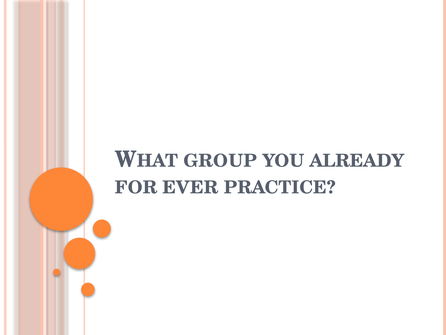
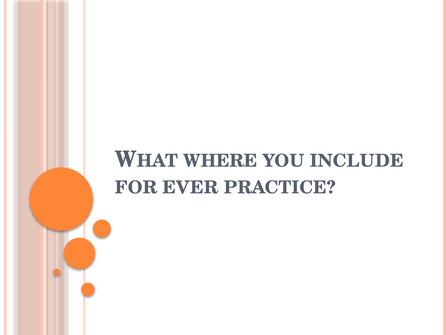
GROUP: GROUP -> WHERE (220, 161)
ALREADY: ALREADY -> INCLUDE (357, 161)
